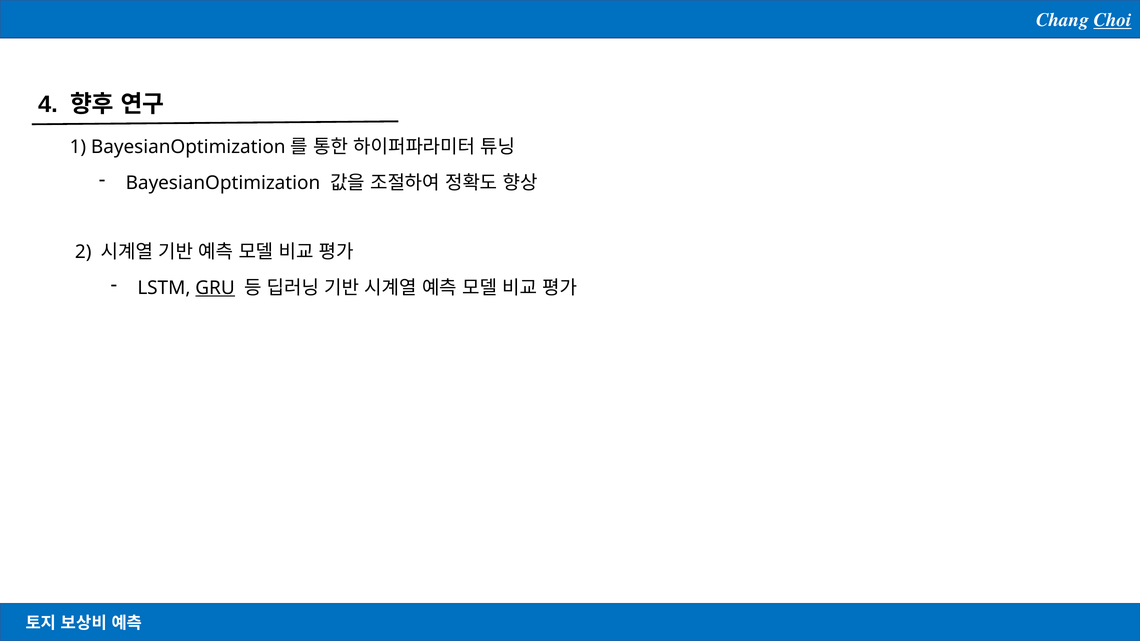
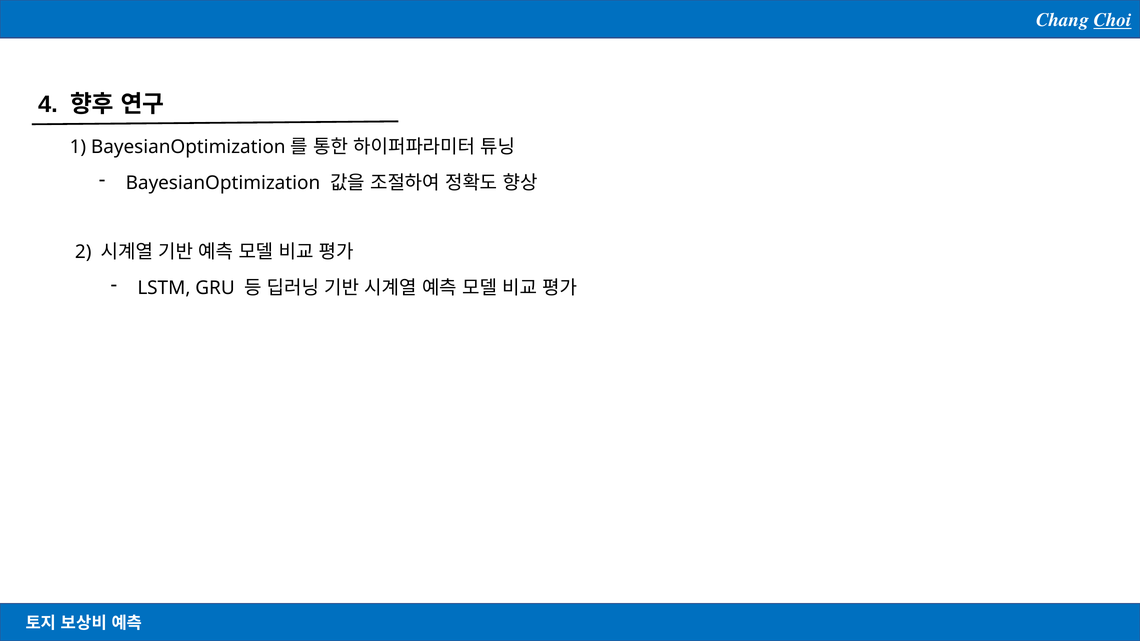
GRU underline: present -> none (215, 288)
